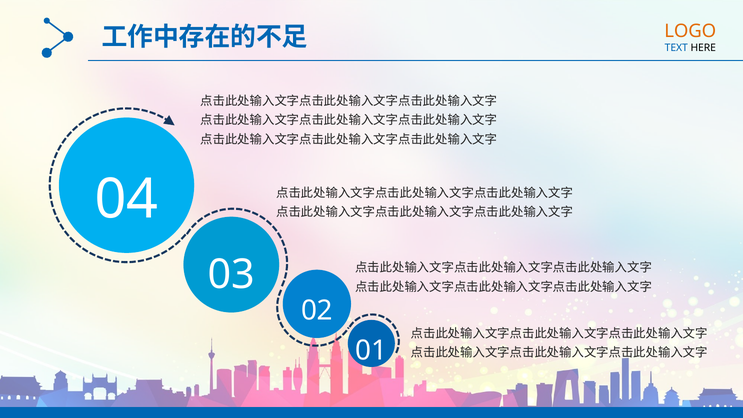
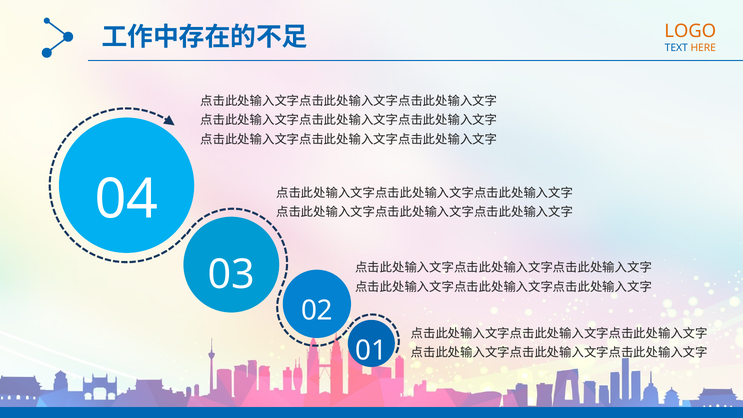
HERE colour: black -> orange (703, 48)
